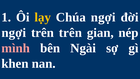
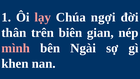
lạy colour: yellow -> pink (43, 17)
ngợi: ngợi -> thân (14, 33)
trên trên: trên -> biên (70, 33)
